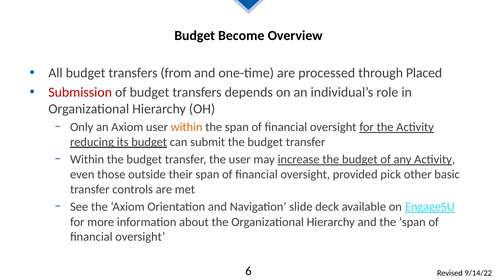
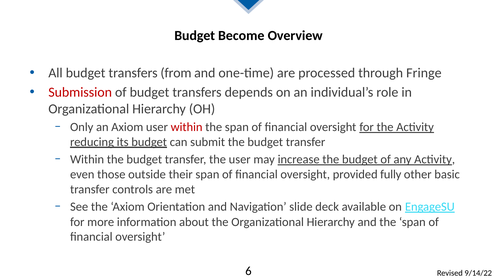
Placed: Placed -> Fringe (424, 73)
within colour: orange -> red (187, 127)
pick: pick -> fully (391, 174)
